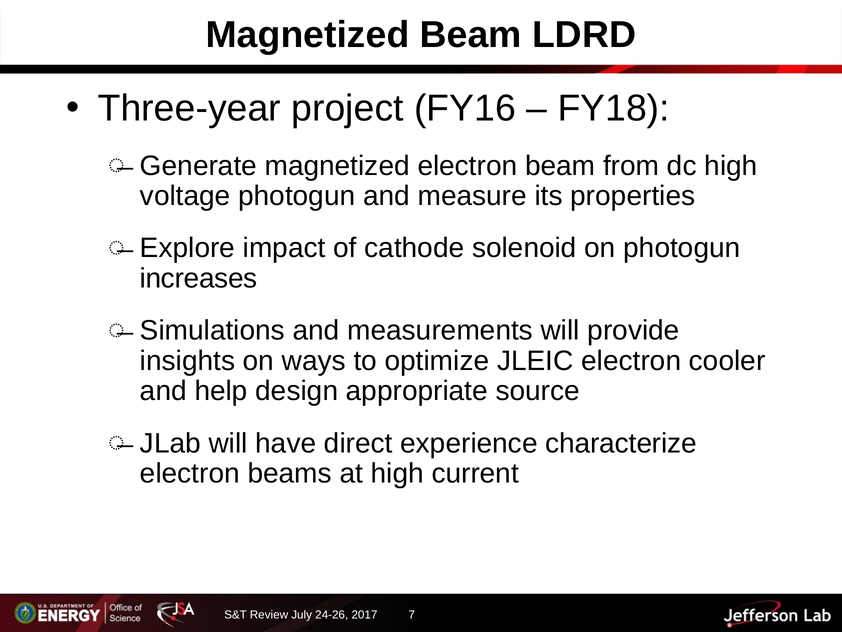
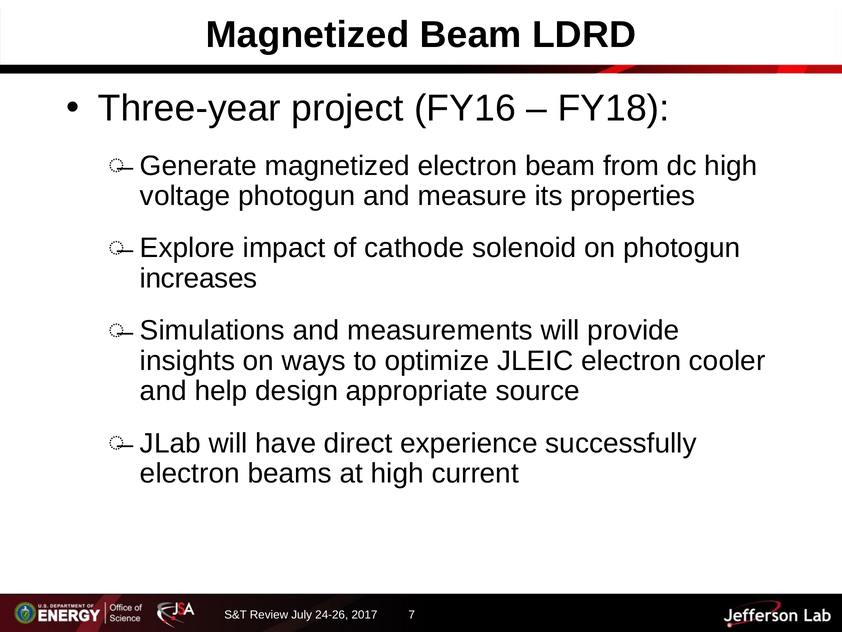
characterize: characterize -> successfully (621, 443)
